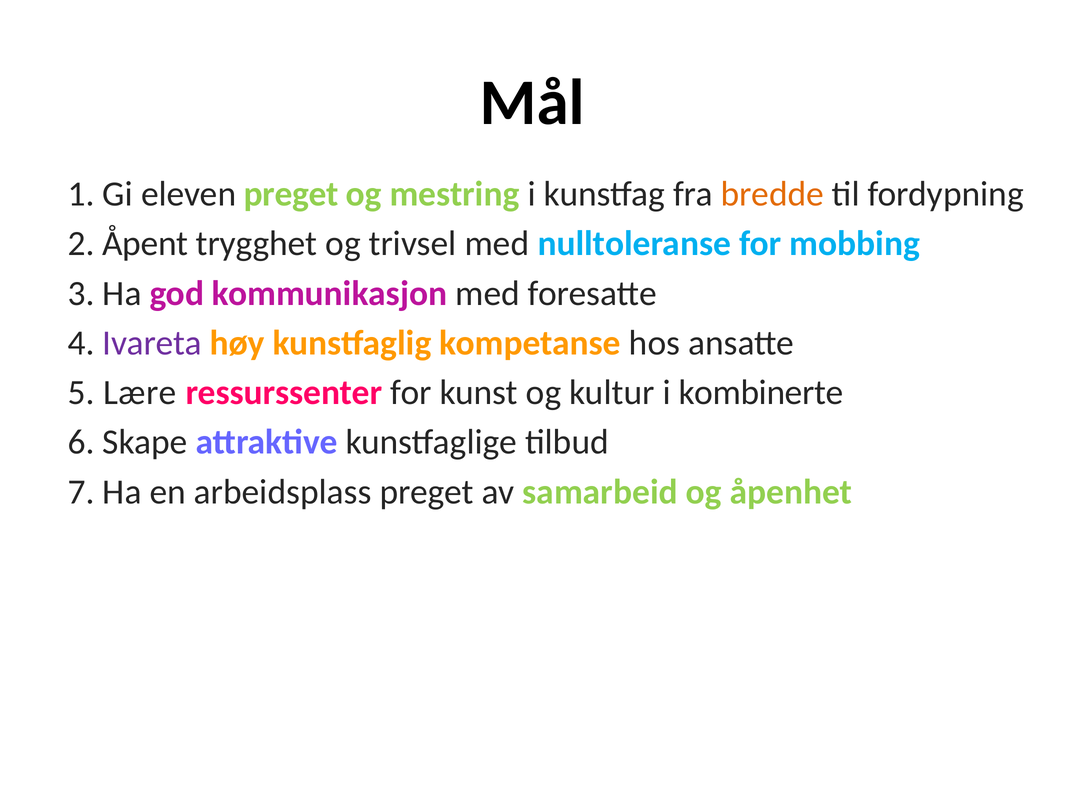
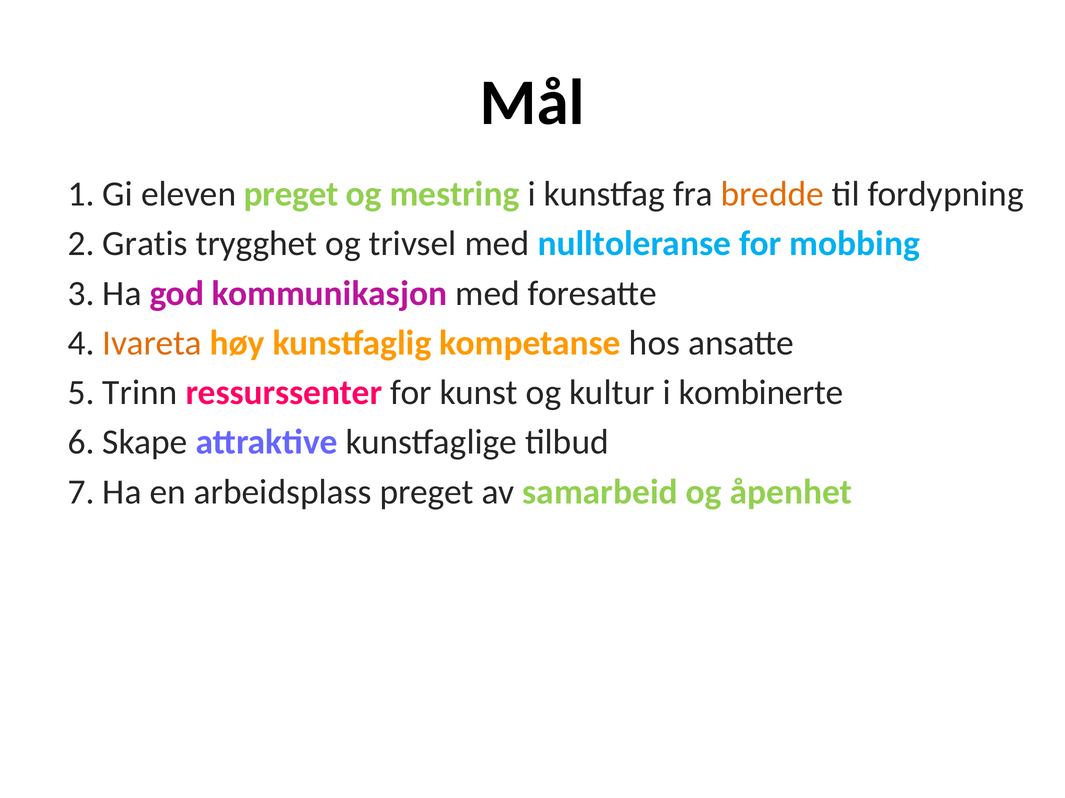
Åpent: Åpent -> Gratis (145, 244)
Ivareta colour: purple -> orange (152, 343)
Lære: Lære -> Trinn (140, 393)
